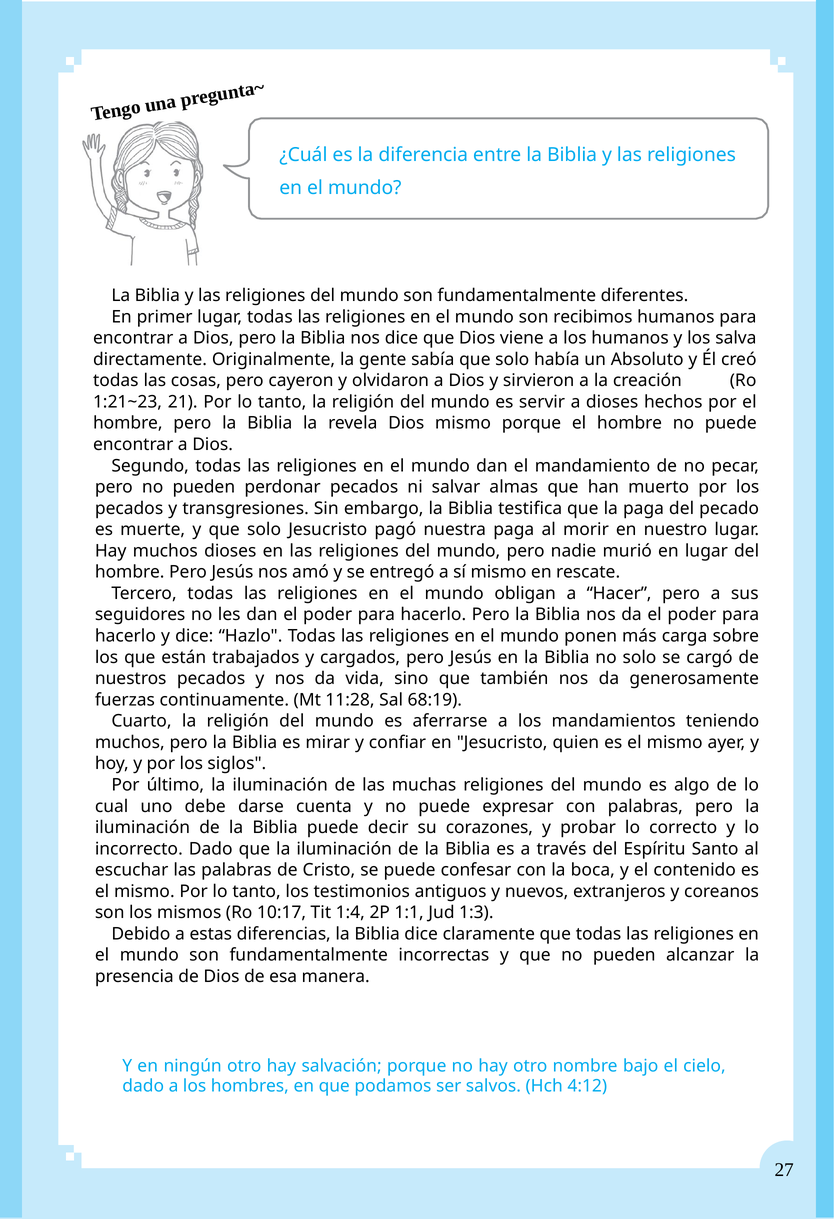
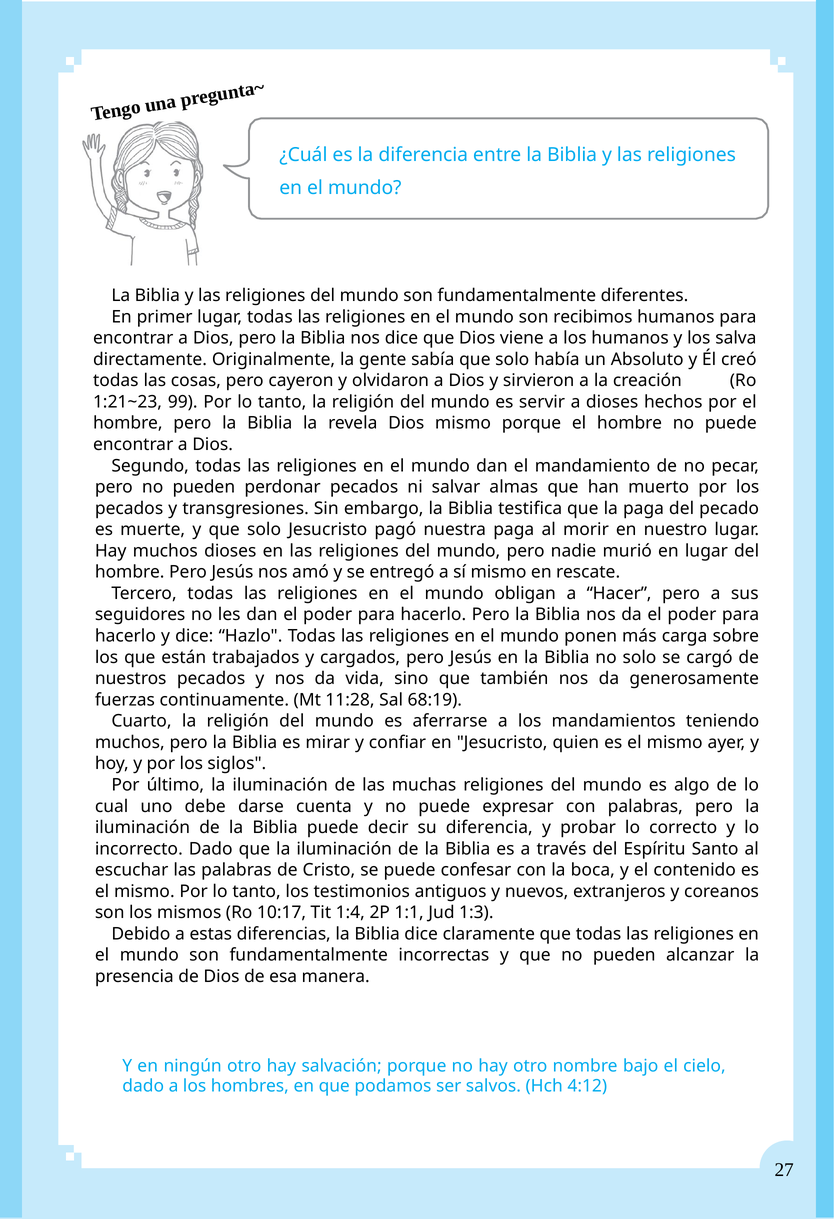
21: 21 -> 99 (183, 402)
su corazones: corazones -> diferencia (489, 828)
